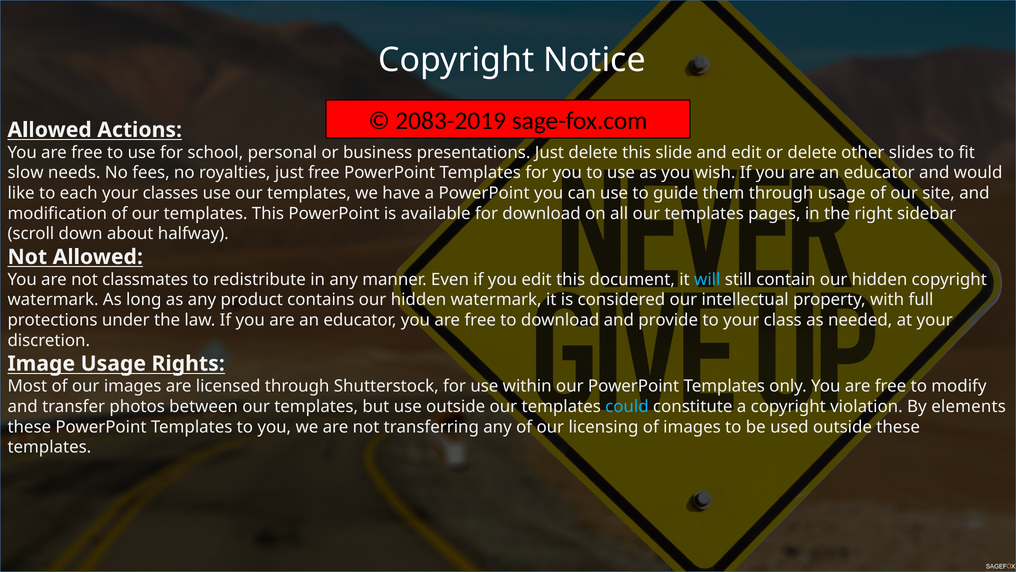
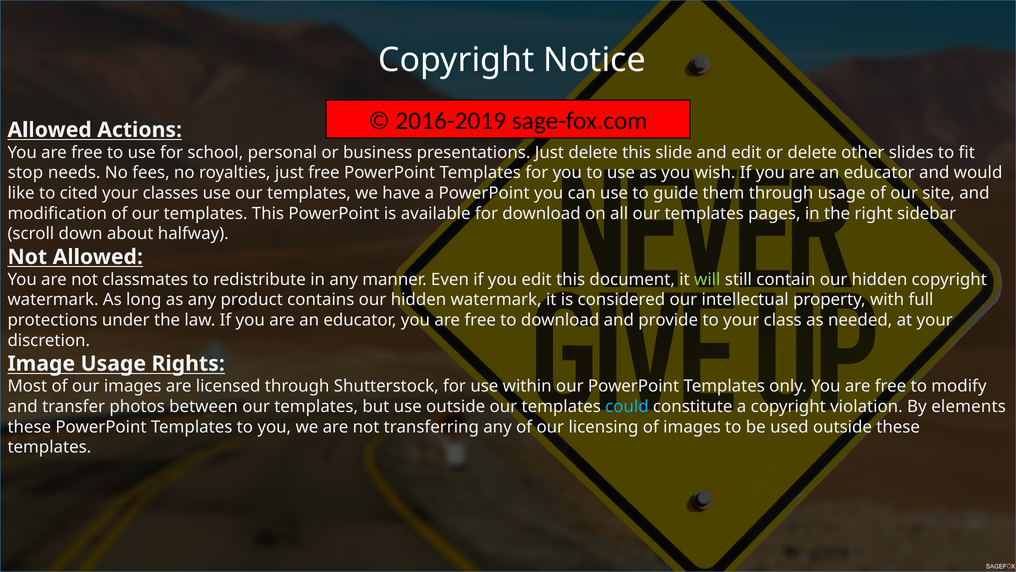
2083-2019: 2083-2019 -> 2016-2019 (451, 121)
slow: slow -> stop (26, 173)
each: each -> cited (79, 193)
will colour: light blue -> light green (707, 279)
